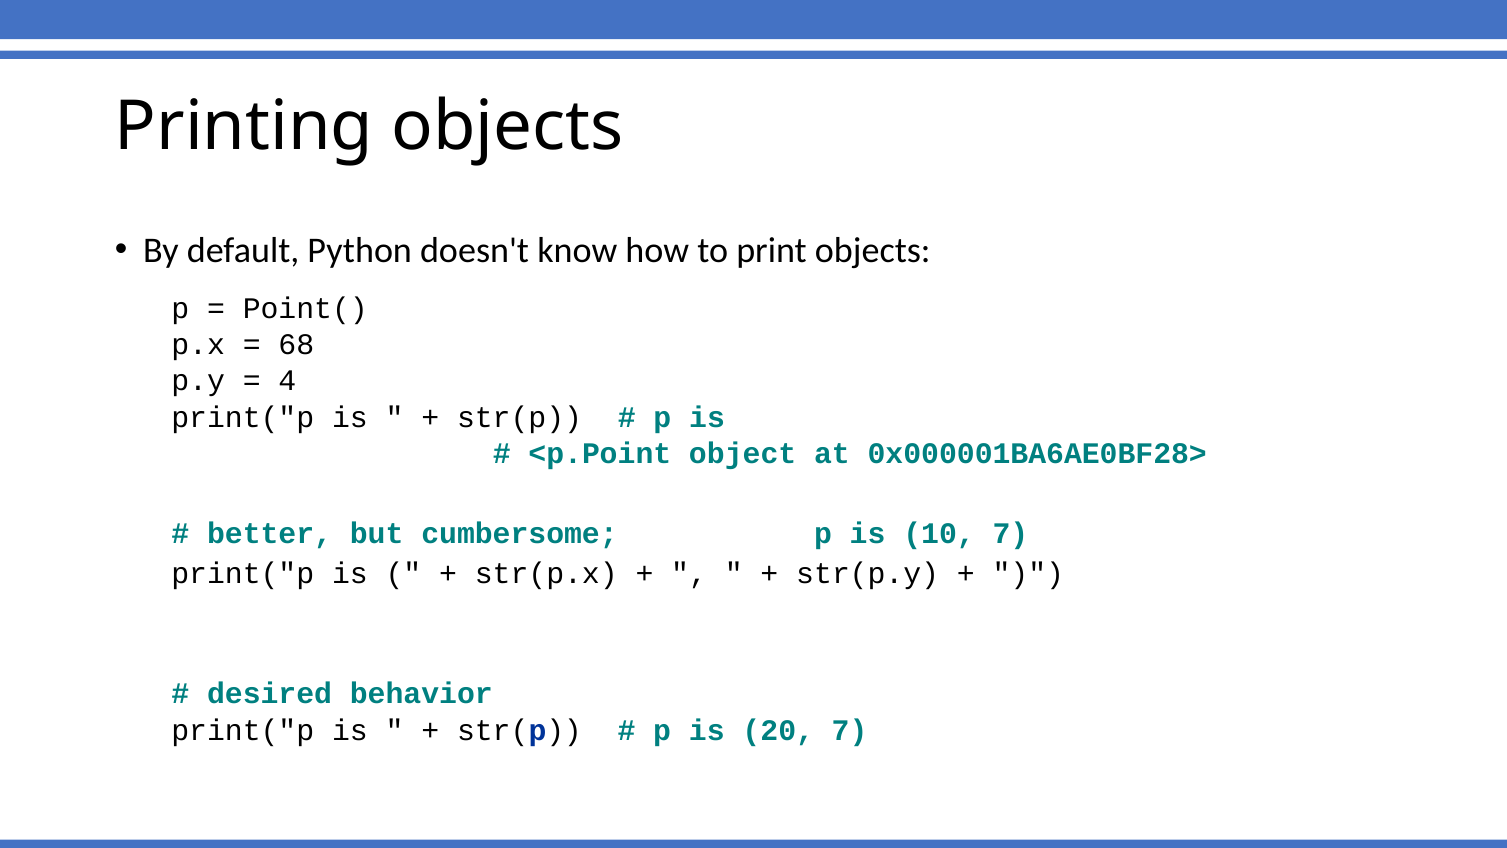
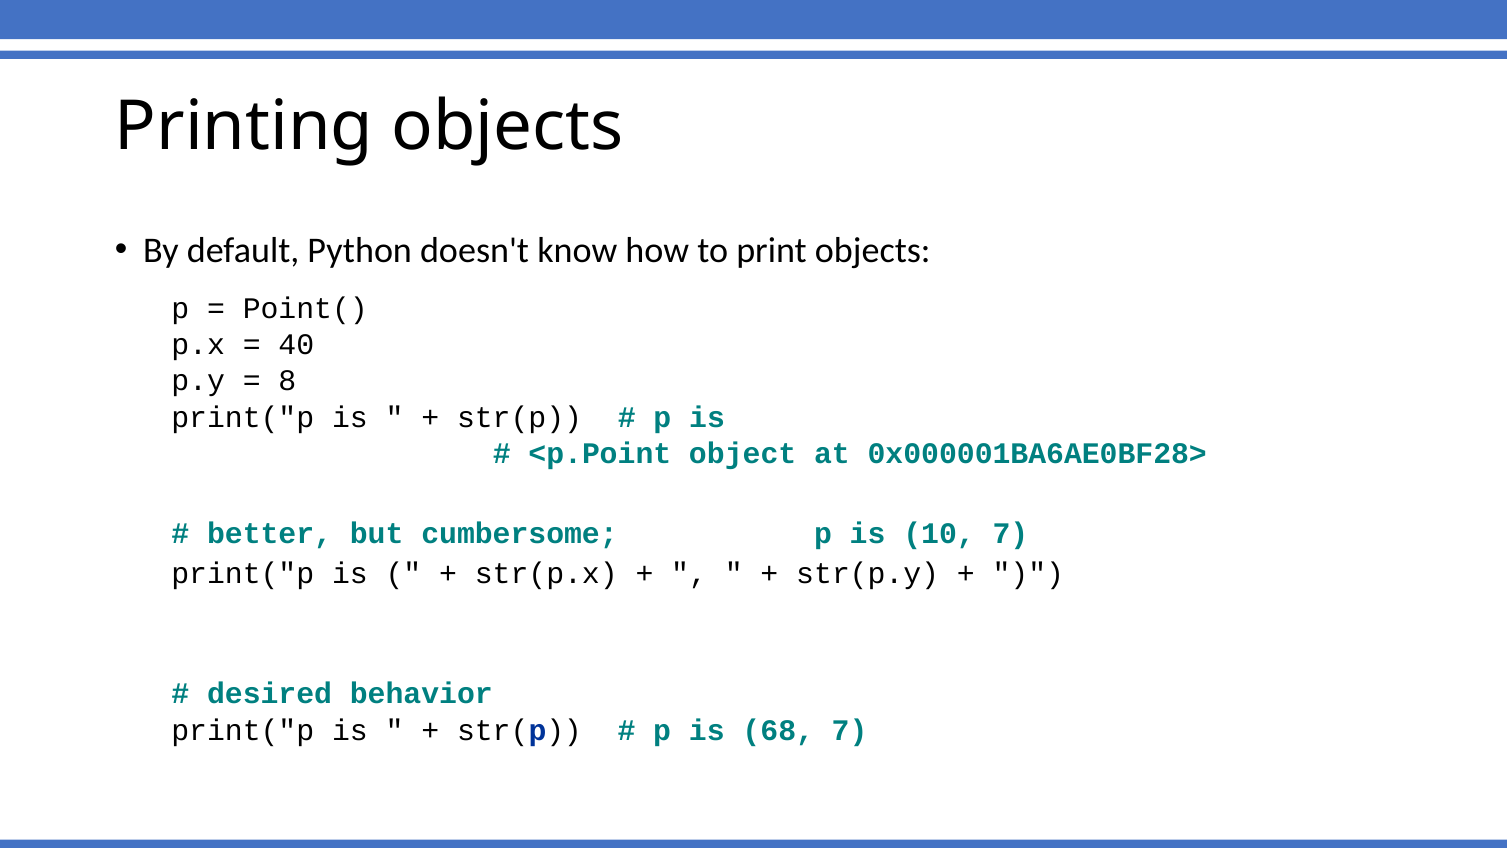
68: 68 -> 40 (296, 344)
4: 4 -> 8 (287, 381)
20: 20 -> 68 (778, 730)
